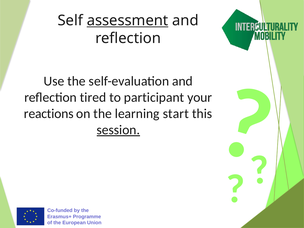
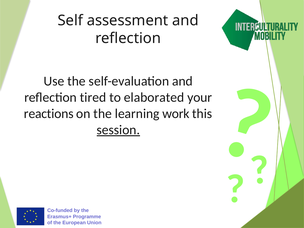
assessment underline: present -> none (128, 21)
participant: participant -> elaborated (154, 98)
start: start -> work (176, 114)
